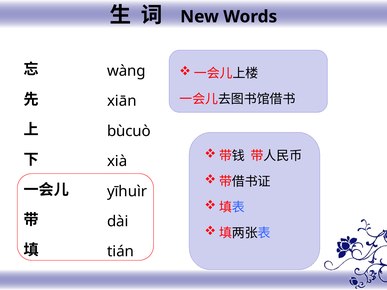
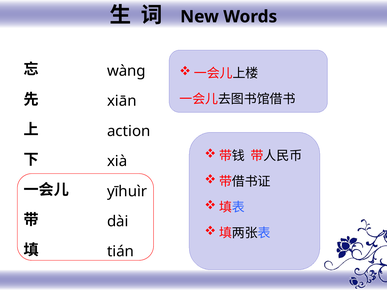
bùcuò: bùcuò -> action (129, 131)
